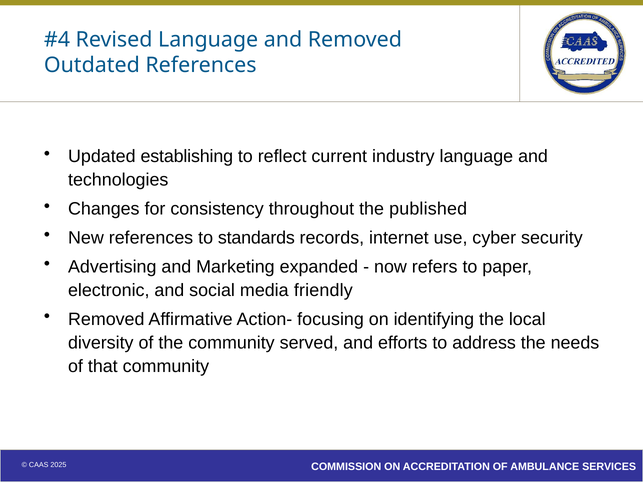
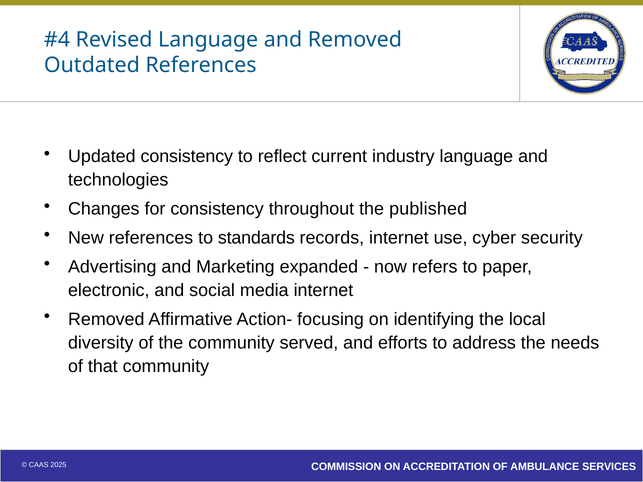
Updated establishing: establishing -> consistency (187, 157)
media friendly: friendly -> internet (323, 291)
